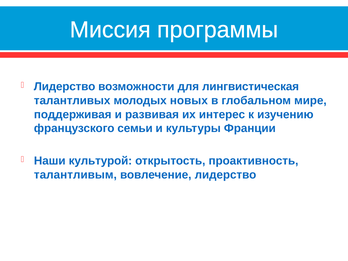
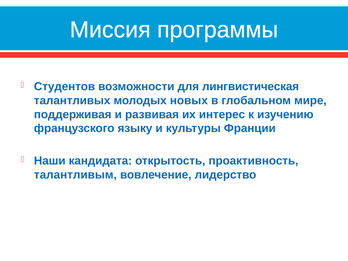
Лидерство: Лидерство -> Студентов (64, 87)
семьи: семьи -> языку (135, 128)
культурой: культурой -> кандидата (100, 161)
